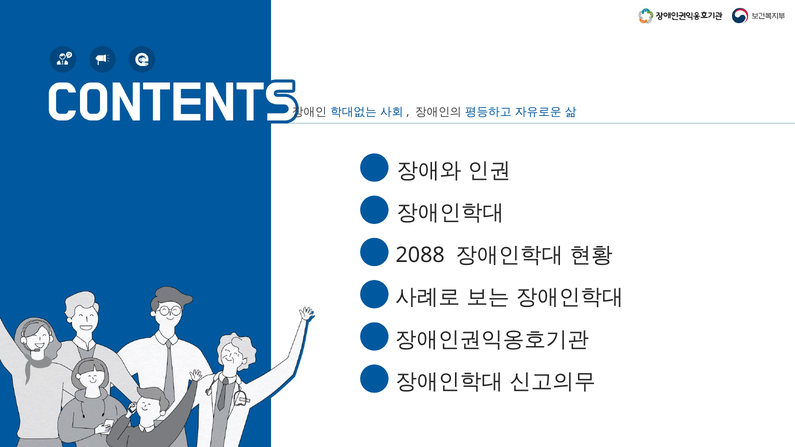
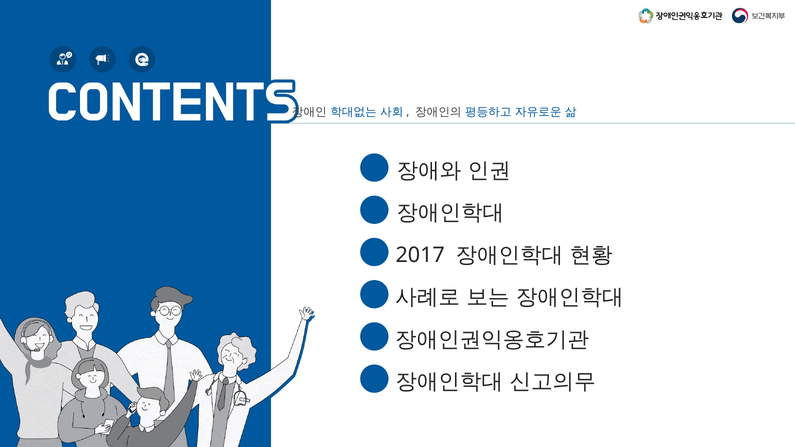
2088: 2088 -> 2017 (420, 255)
